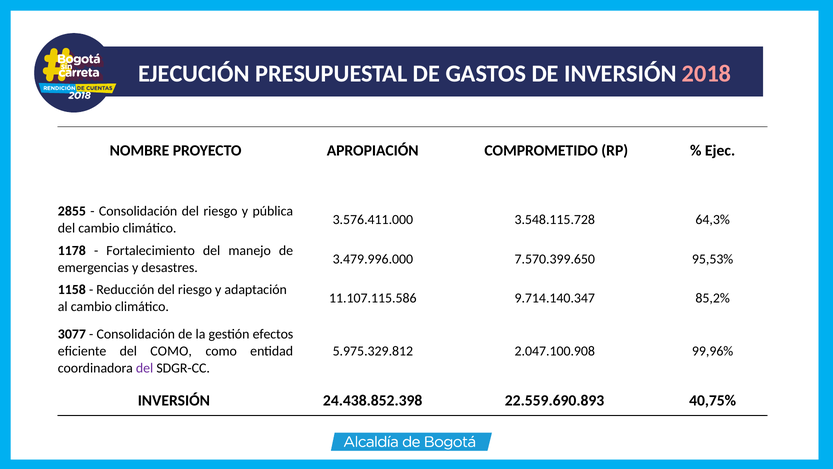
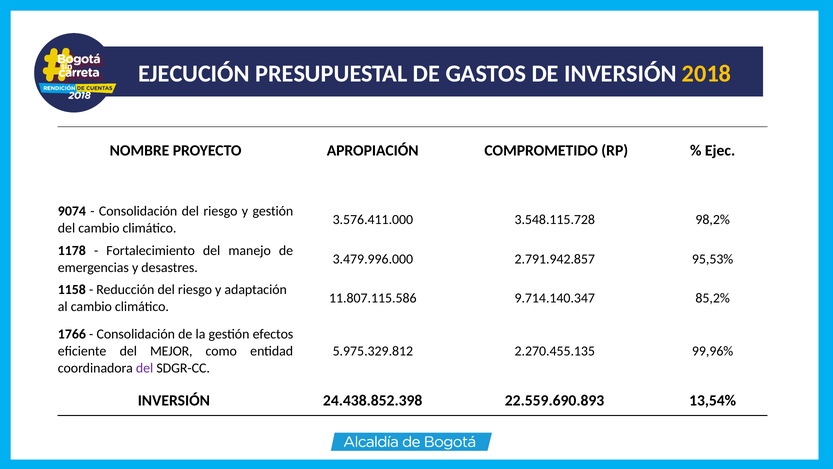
2018 colour: pink -> yellow (707, 74)
2855: 2855 -> 9074 (72, 211)
y pública: pública -> gestión (273, 211)
64,3%: 64,3% -> 98,2% (713, 220)
7.570.399.650: 7.570.399.650 -> 2.791.942.857 (555, 259)
11.107.115.586: 11.107.115.586 -> 11.807.115.586 (373, 298)
3077: 3077 -> 1766 (72, 334)
del COMO: COMO -> MEJOR (171, 351)
2.047.100.908: 2.047.100.908 -> 2.270.455.135 (555, 351)
40,75%: 40,75% -> 13,54% (713, 400)
